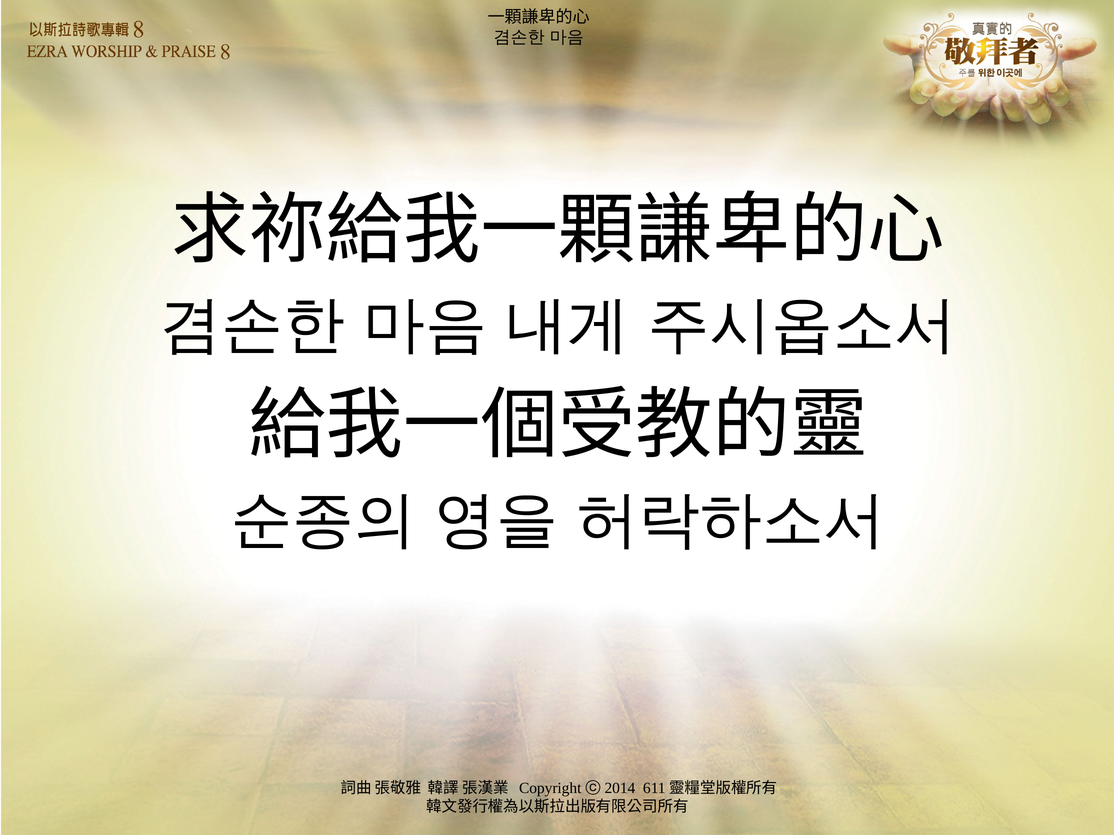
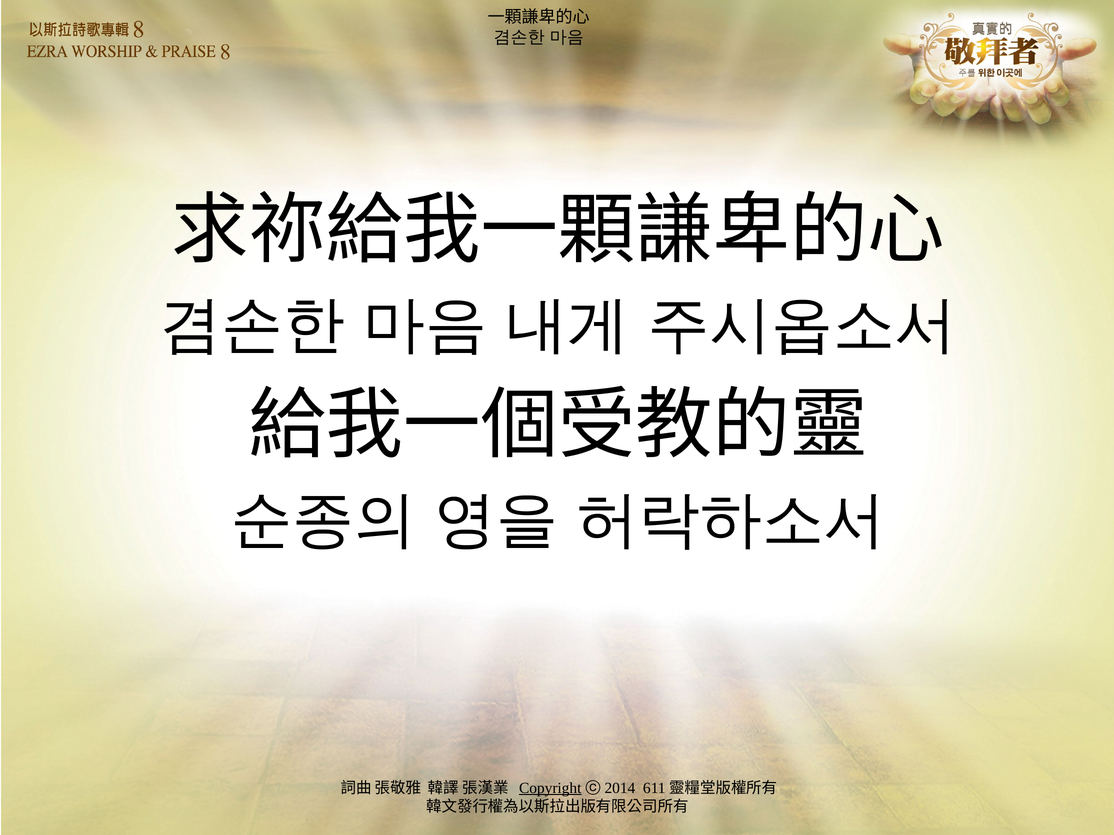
Copyright underline: none -> present (550, 788)
